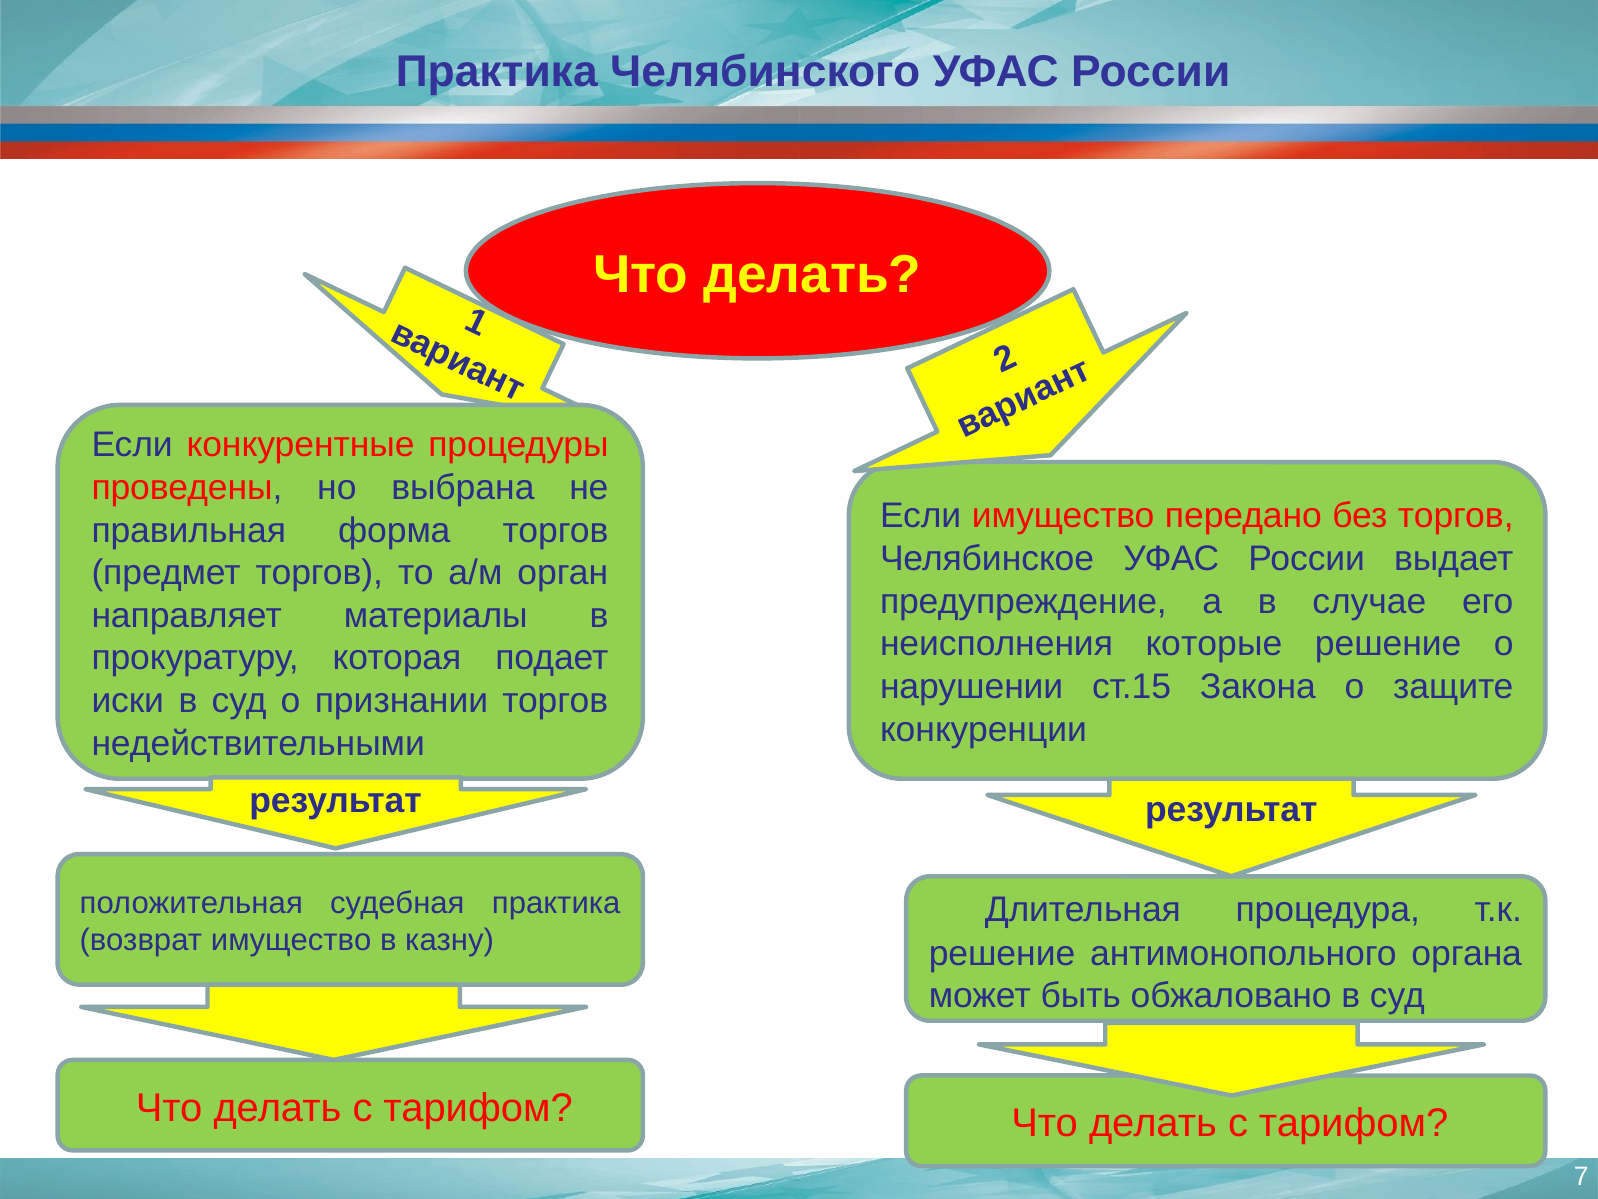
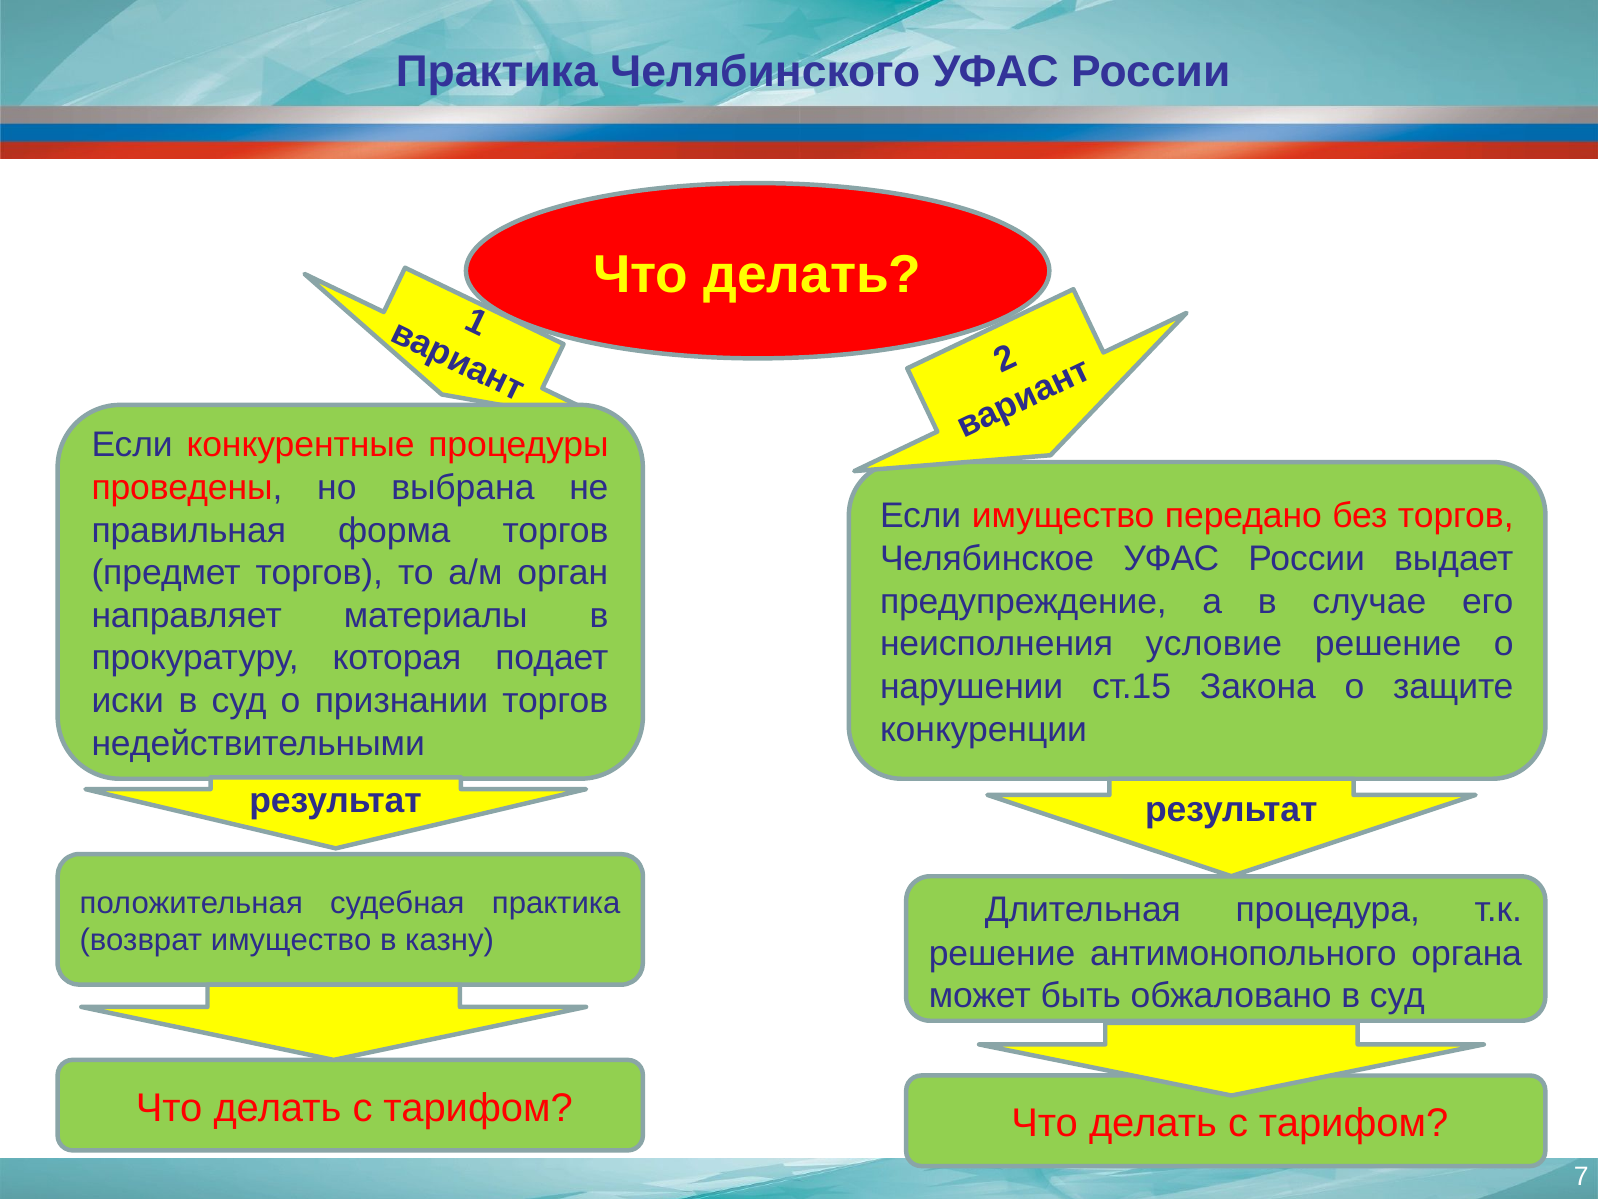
которые: которые -> условие (1214, 644)
